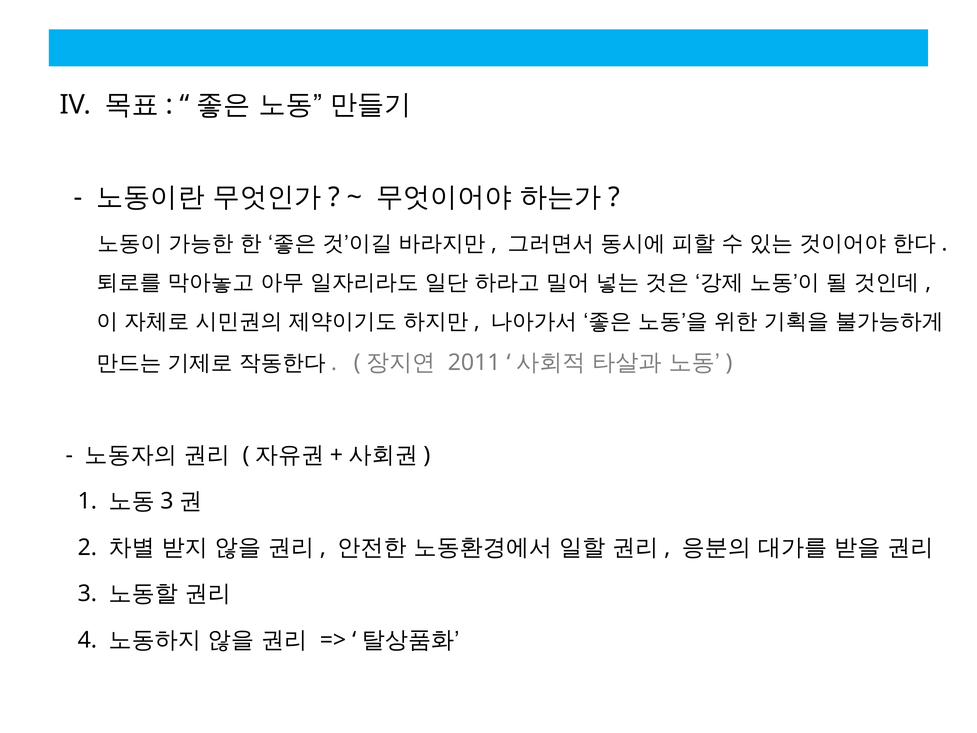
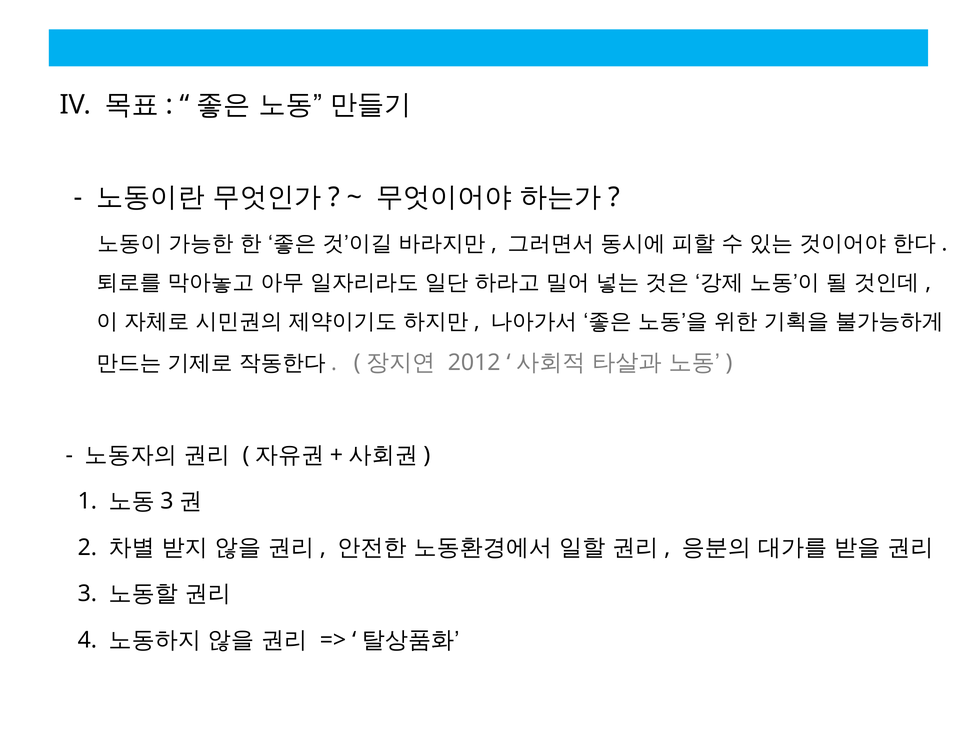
2011: 2011 -> 2012 (474, 363)
